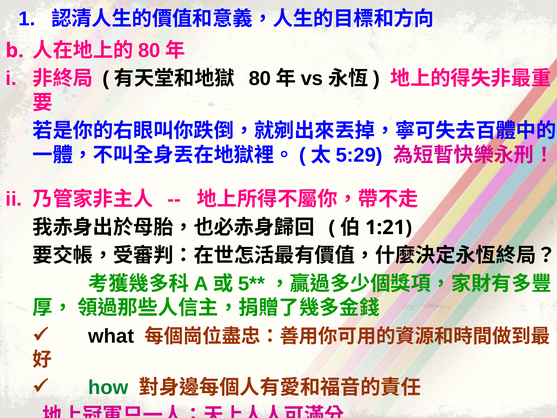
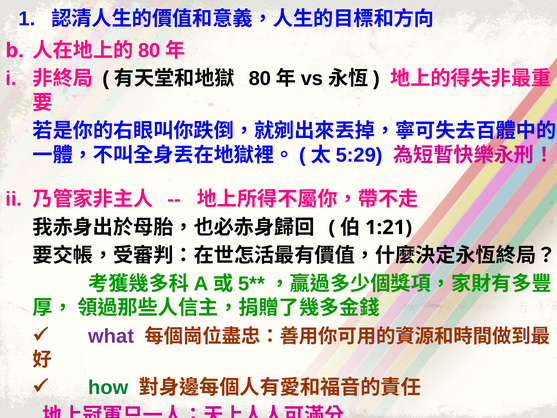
what colour: black -> purple (111, 336)
